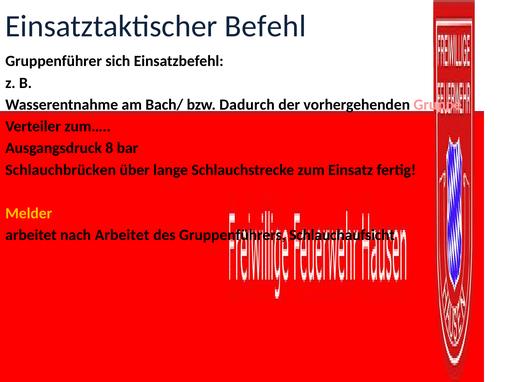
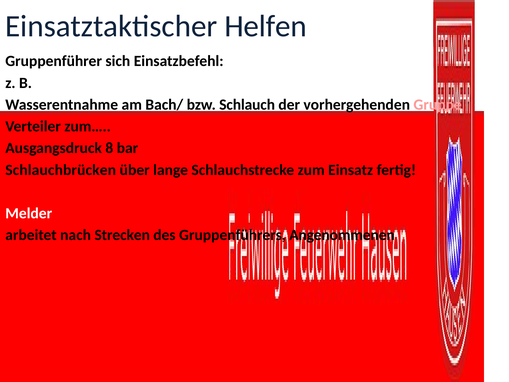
Befehl: Befehl -> Helfen (266, 26)
Dadurch: Dadurch -> Schlauch (247, 105)
Melder colour: yellow -> white (29, 213)
nach Arbeitet: Arbeitet -> Strecken (122, 235)
Schlauchaufsicht: Schlauchaufsicht -> Angenommenen (342, 235)
